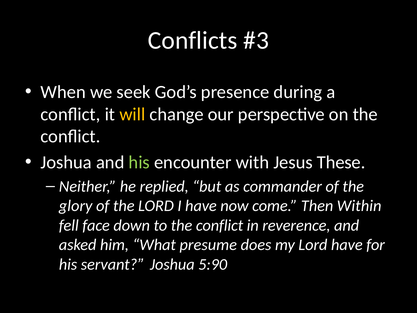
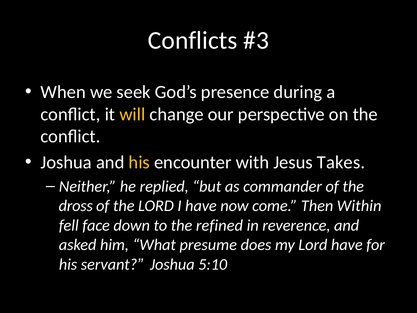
his colour: light green -> yellow (139, 162)
These: These -> Takes (341, 162)
glory: glory -> dross (76, 206)
to the conflict: conflict -> refined (219, 225)
5:90: 5:90 -> 5:10 (213, 264)
